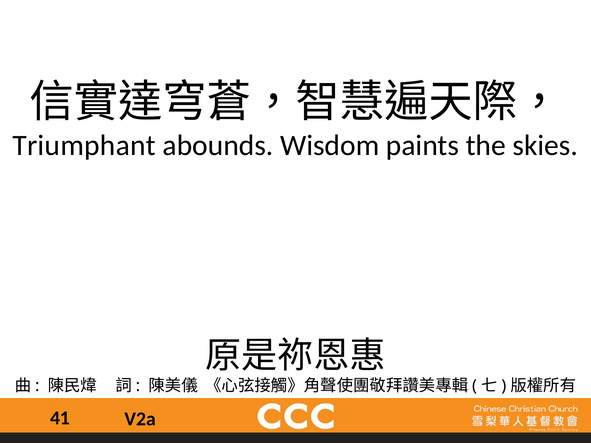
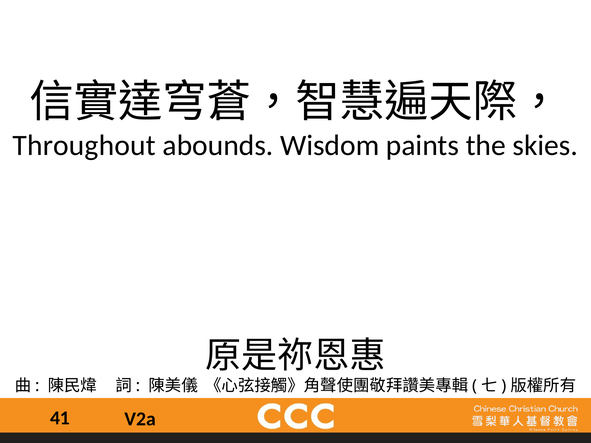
Triumphant: Triumphant -> Throughout (84, 146)
